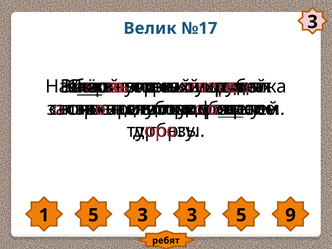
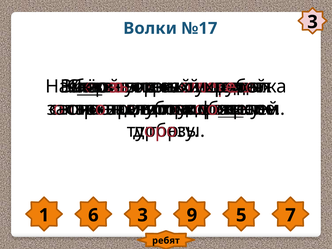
Велик: Велик -> Волки (150, 28)
1 5: 5 -> 6 (93, 215)
3 3: 3 -> 9 (192, 215)
9: 9 -> 7 (290, 215)
